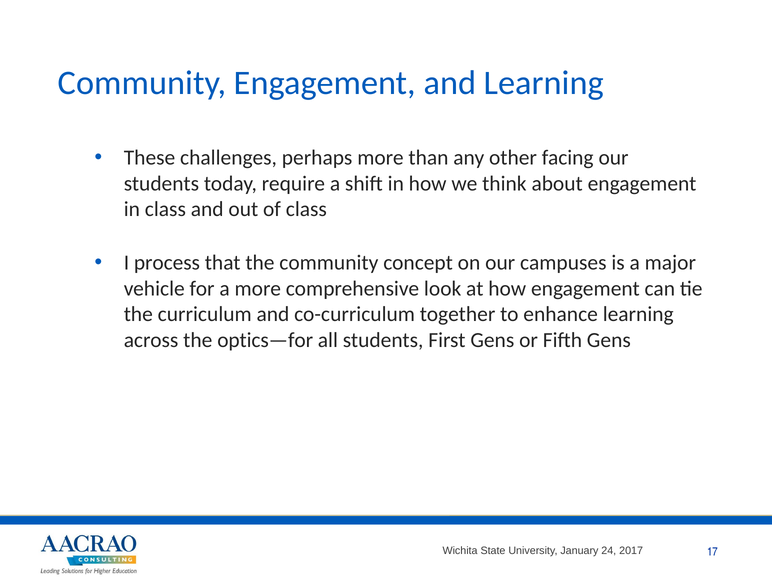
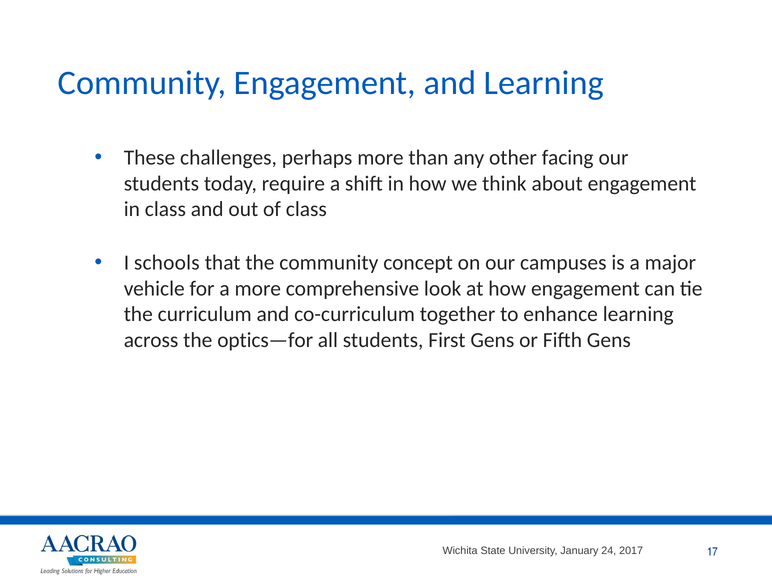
process: process -> schools (167, 263)
